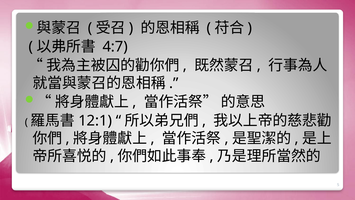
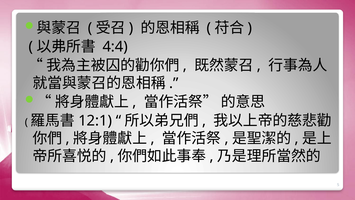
4:7: 4:7 -> 4:4 (115, 47)
